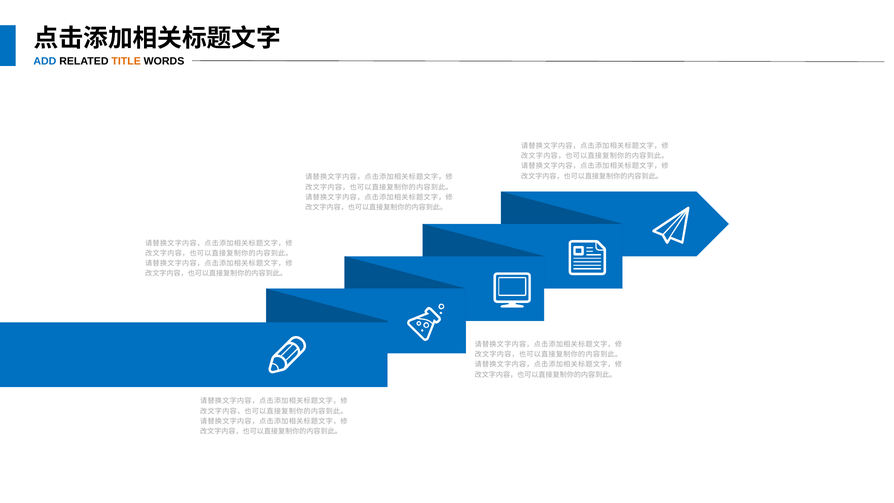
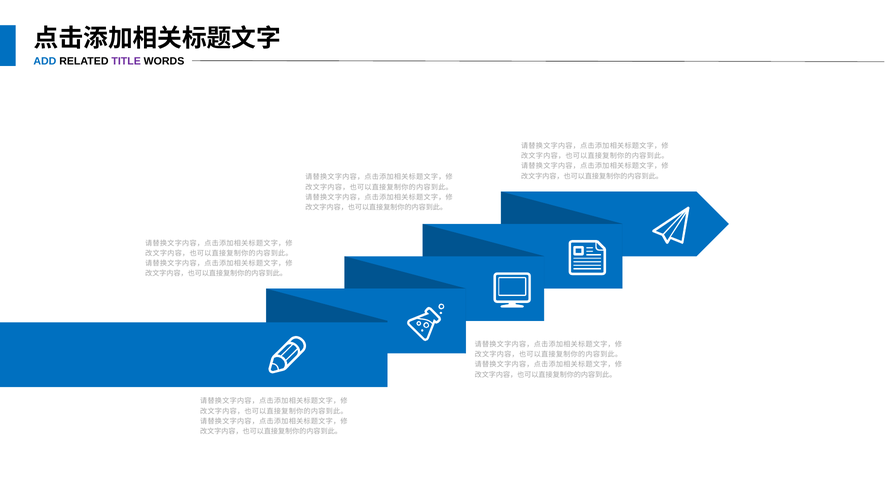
TITLE colour: orange -> purple (126, 61)
